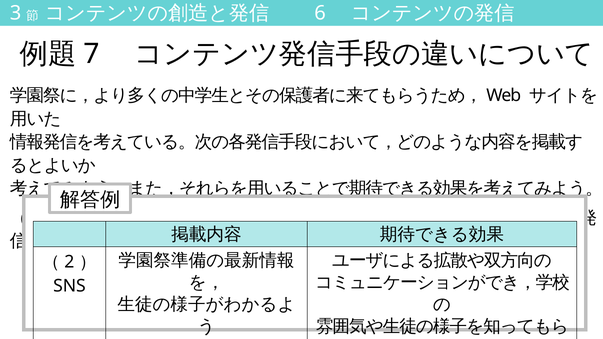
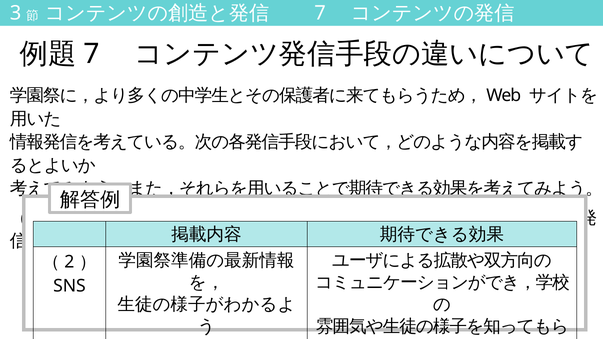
6: 6 -> 7 (320, 13)
